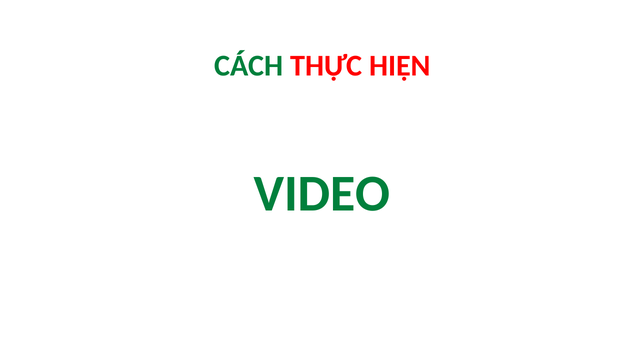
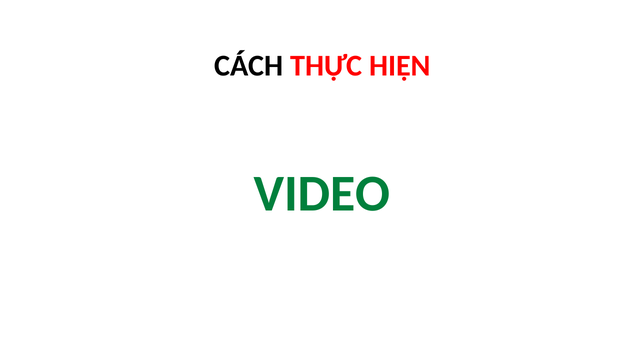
CÁCH colour: green -> black (249, 66)
